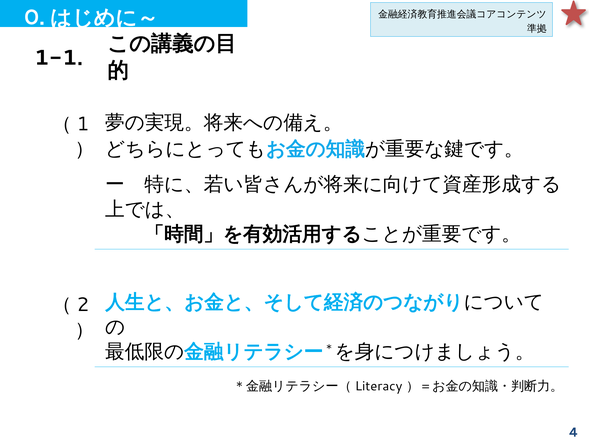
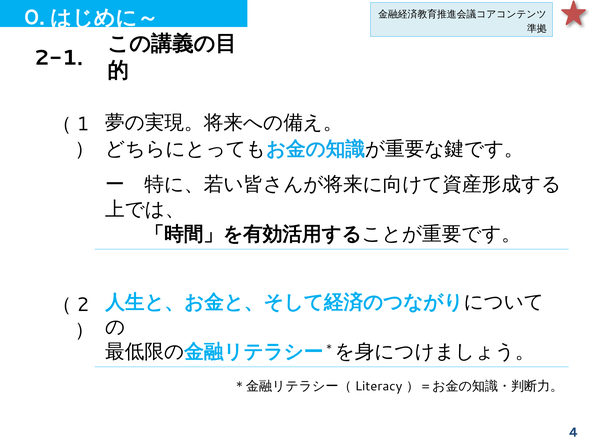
1-1: 1-1 -> 2-1 (59, 58)
